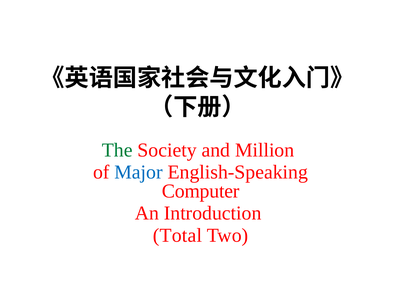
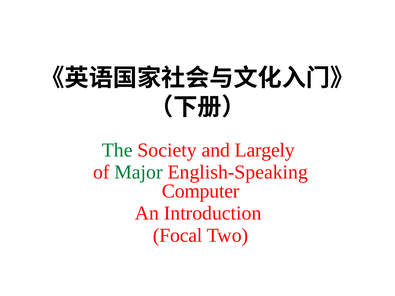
Million: Million -> Largely (265, 150)
Major colour: blue -> green (139, 172)
Total: Total -> Focal (178, 235)
